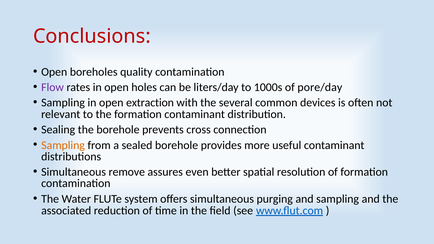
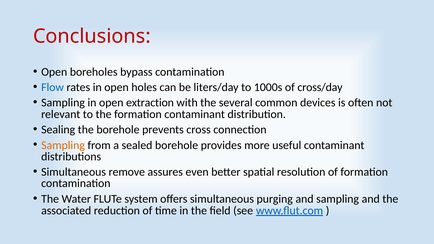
quality: quality -> bypass (136, 72)
Flow colour: purple -> blue (53, 87)
pore/day: pore/day -> cross/day (320, 87)
